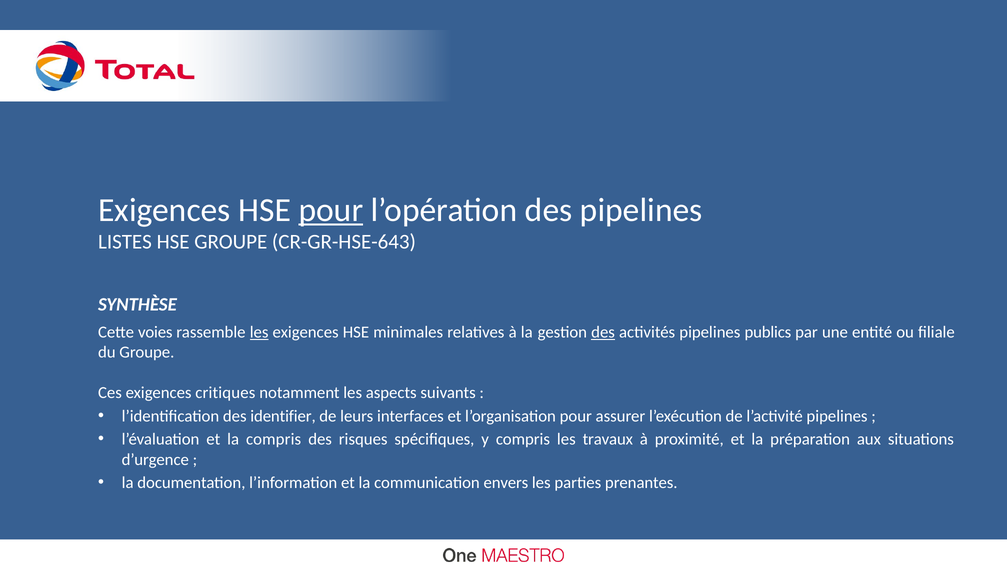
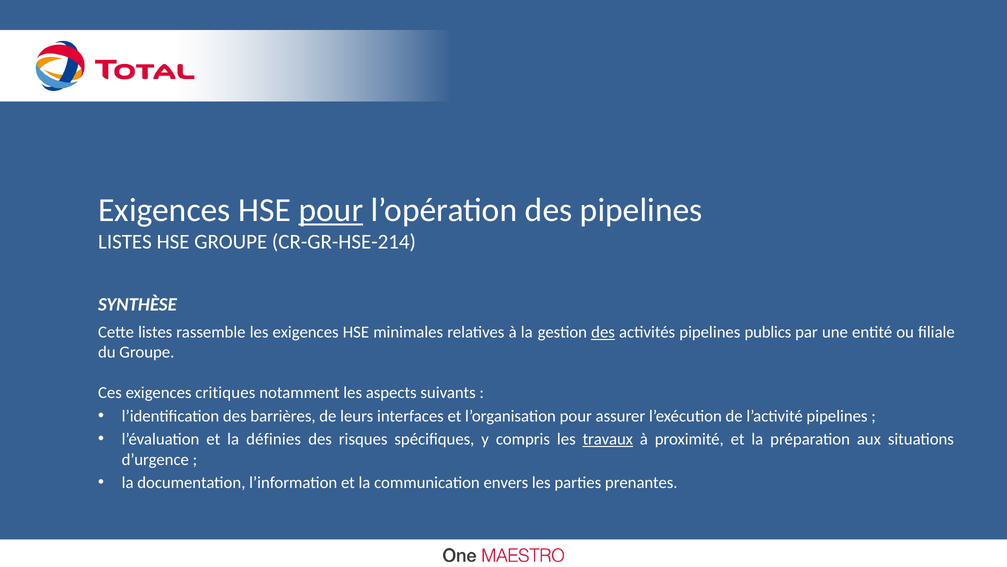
CR-GR-HSE-643: CR-GR-HSE-643 -> CR-GR-HSE-214 (344, 242)
Cette voies: voies -> listes (155, 332)
les underline: present -> none (259, 332)
identifier: identifier -> barrières (283, 416)
la compris: compris -> définies (274, 439)
travaux underline: none -> present (608, 439)
